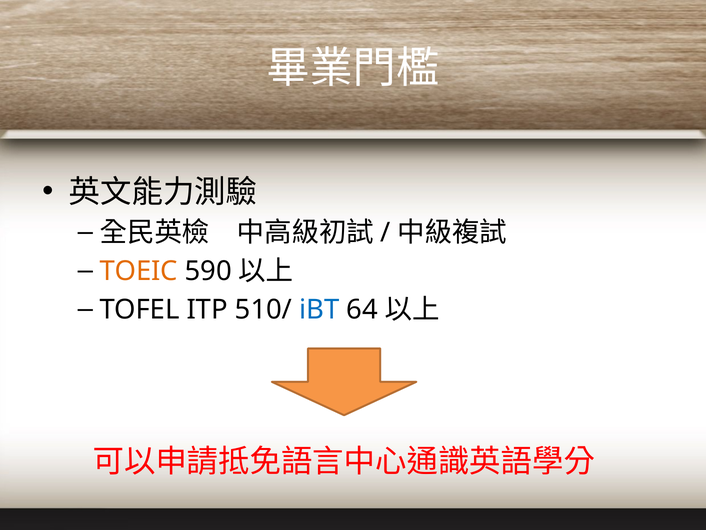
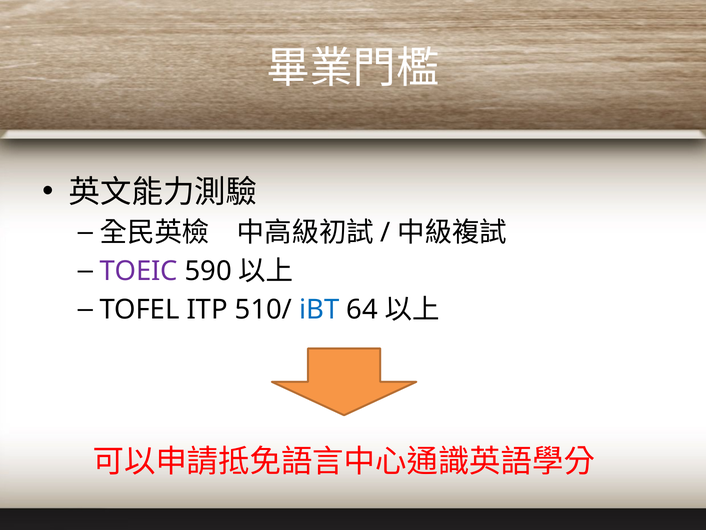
TOEIC colour: orange -> purple (139, 271)
